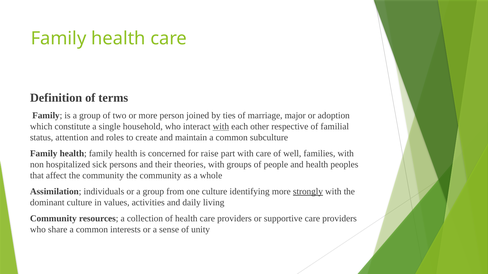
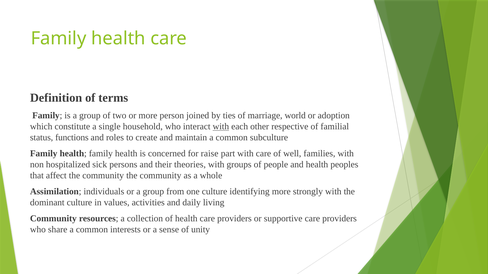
major: major -> world (295, 116)
attention: attention -> functions (72, 138)
strongly underline: present -> none (308, 192)
